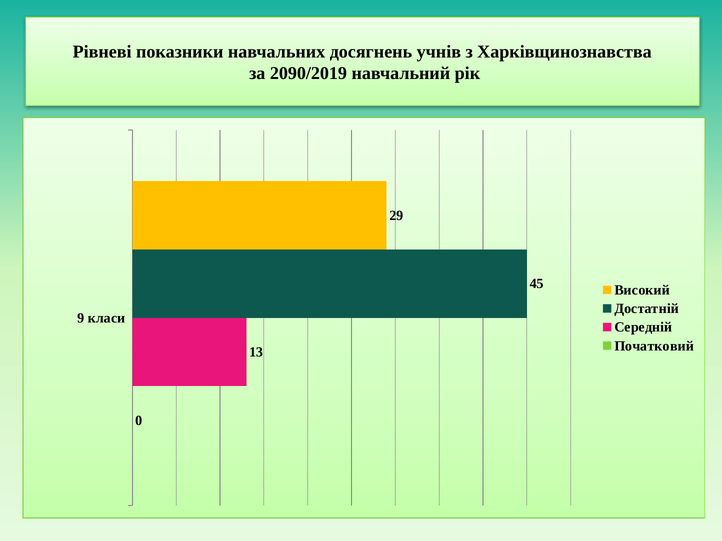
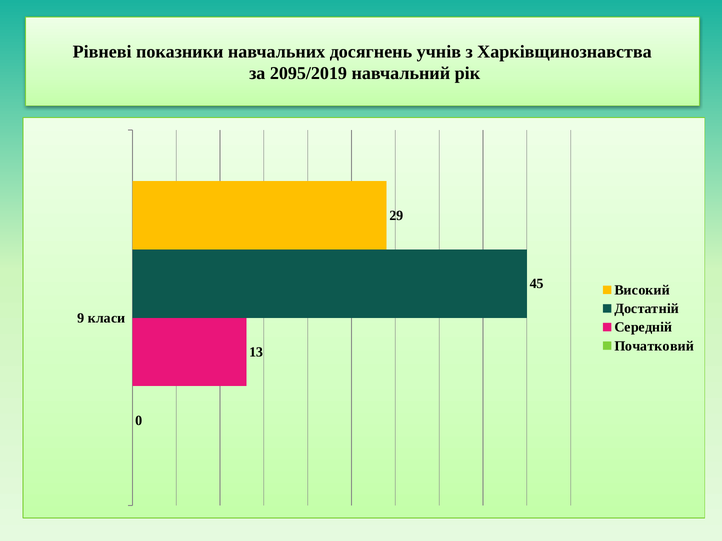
2090/2019: 2090/2019 -> 2095/2019 (308, 73)
